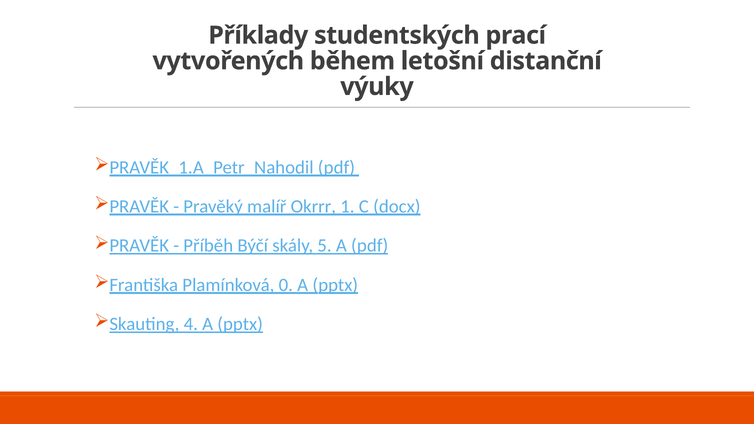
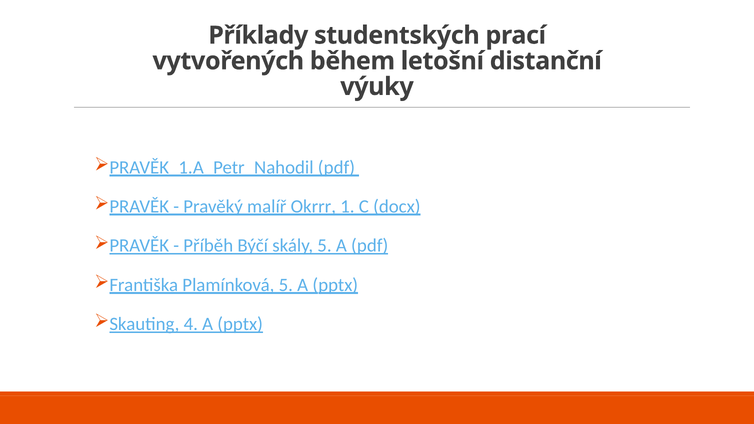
Plamínková 0: 0 -> 5 (286, 285)
